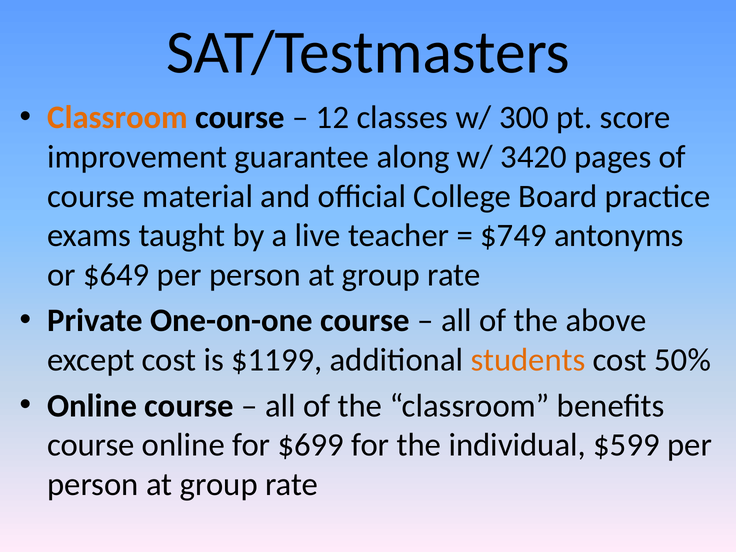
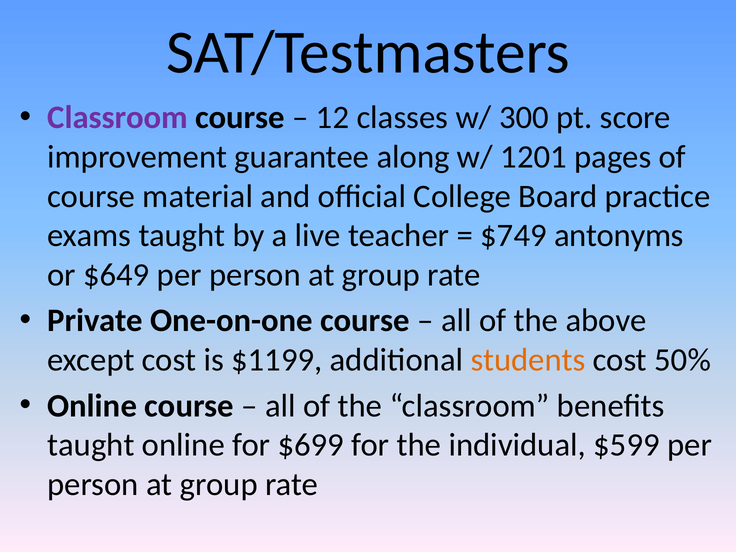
Classroom colour: orange -> purple (118, 118)
3420: 3420 -> 1201 (534, 157)
course: course -> taught (91, 445)
